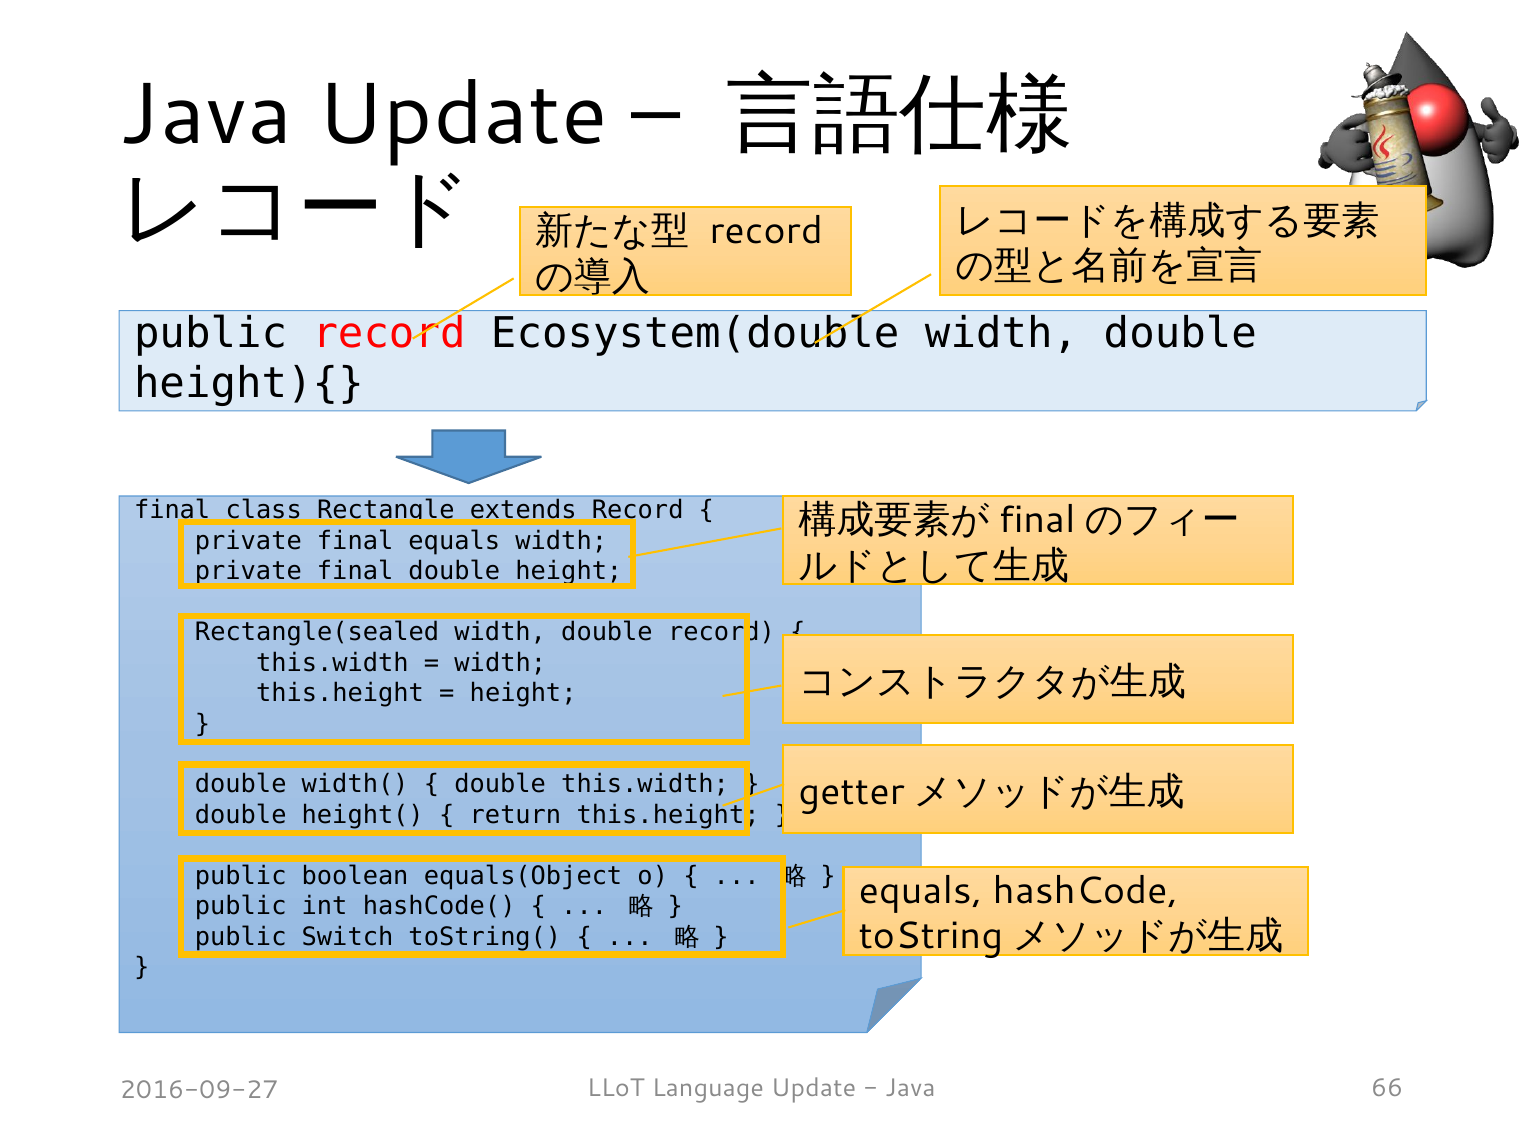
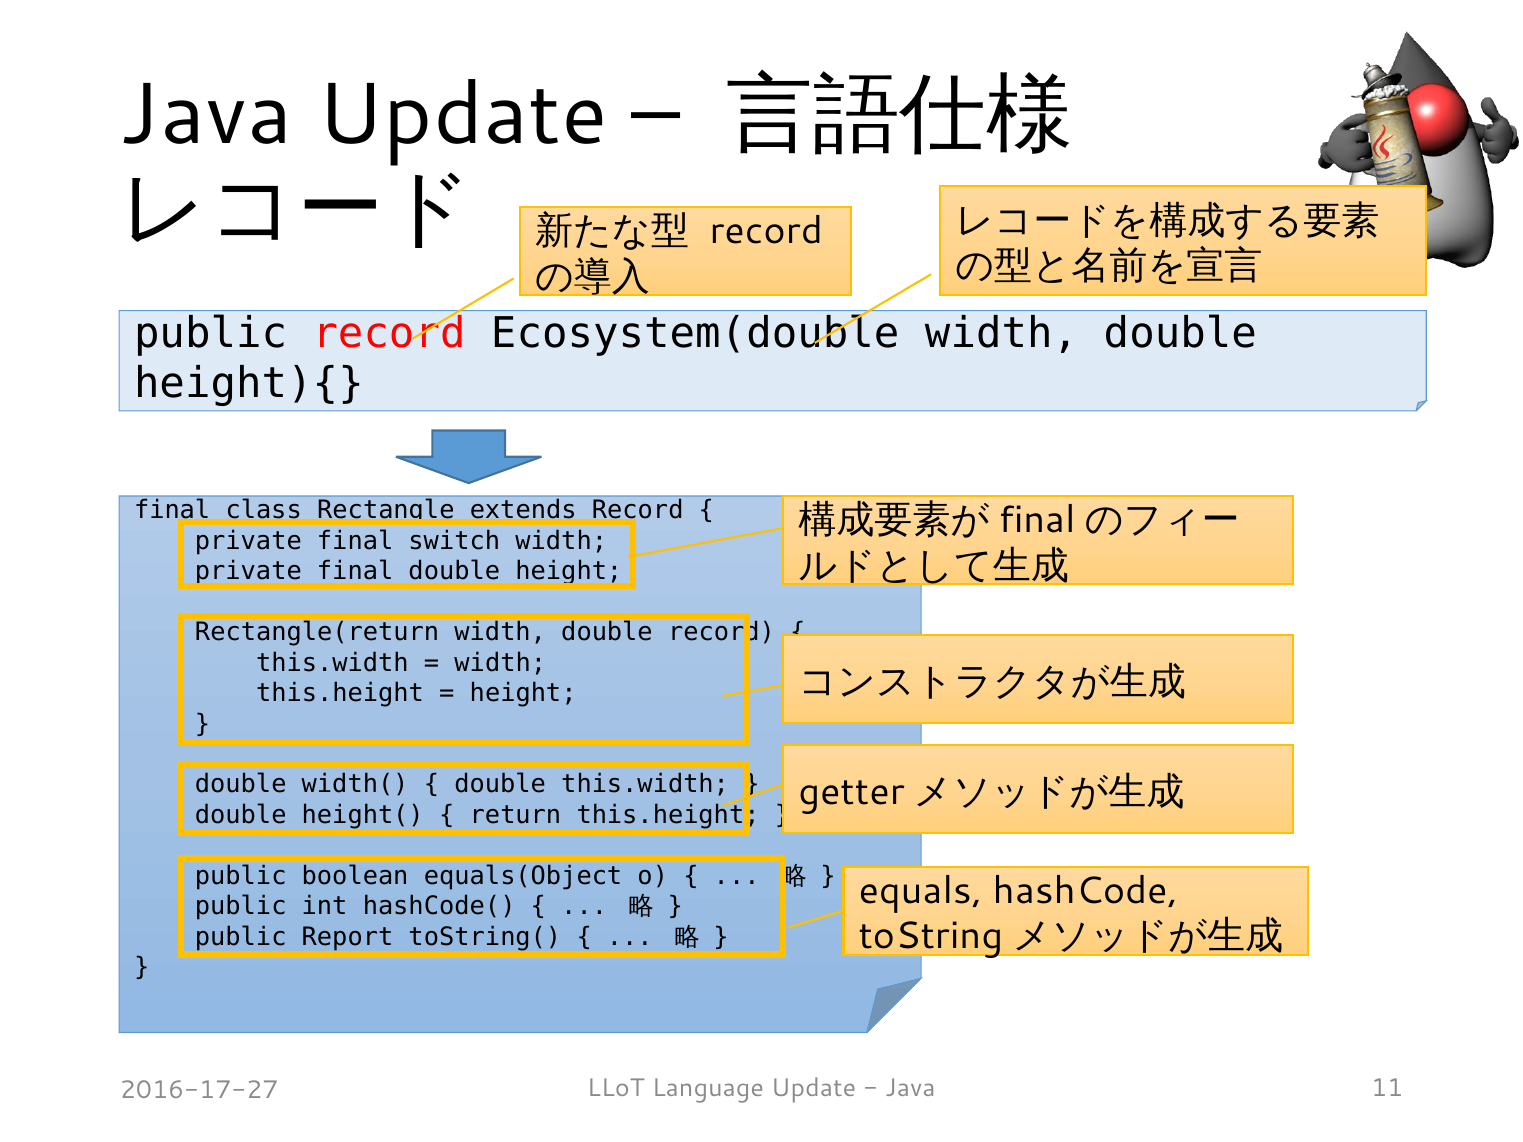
final equals: equals -> switch (454, 541)
Rectangle(sealed: Rectangle(sealed -> Rectangle(return (317, 632)
Switch: Switch -> Report (348, 937)
66: 66 -> 11 (1387, 1088)
2016-09-27: 2016-09-27 -> 2016-17-27 (199, 1091)
